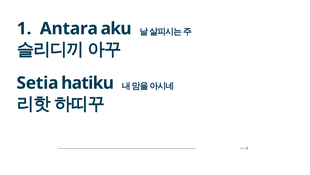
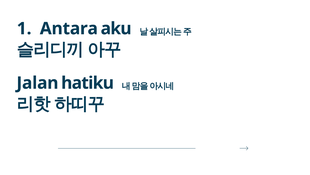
Setia: Setia -> Jalan (37, 83)
